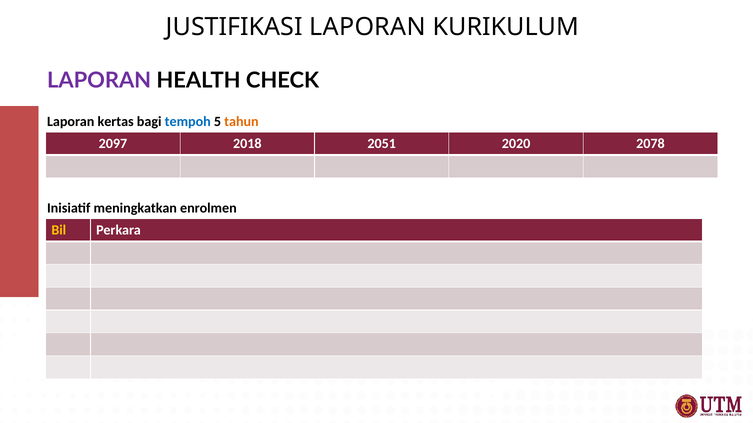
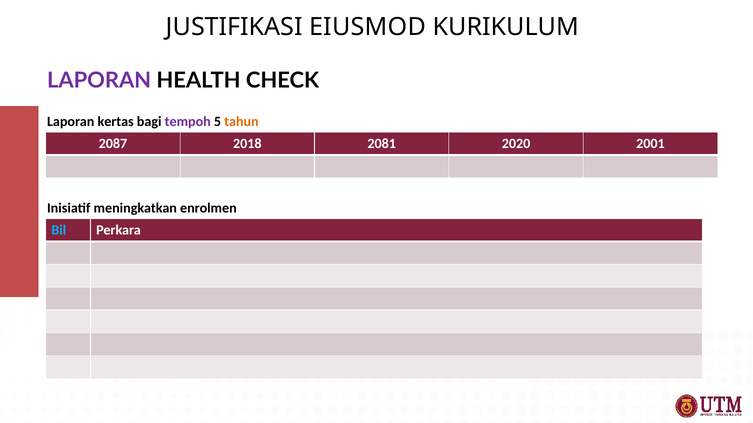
JUSTIFIKASI LAPORAN: LAPORAN -> EIUSMOD (368, 27)
tempoh colour: blue -> purple (188, 122)
2097: 2097 -> 2087 (113, 144)
2051: 2051 -> 2081 (382, 144)
2078: 2078 -> 2001 (650, 144)
Bil colour: yellow -> light blue (59, 230)
